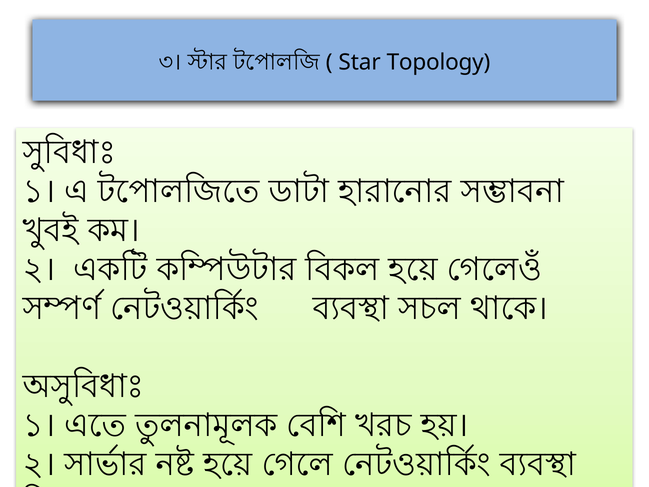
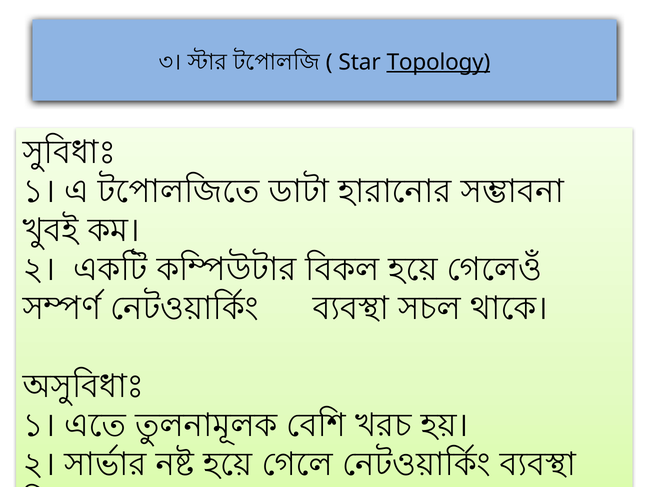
Topology underline: none -> present (438, 62)
